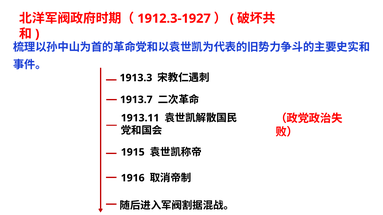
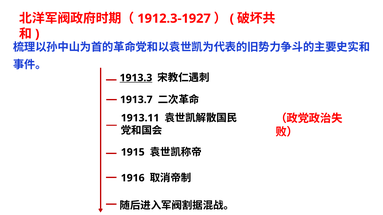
1913.3 underline: none -> present (136, 78)
